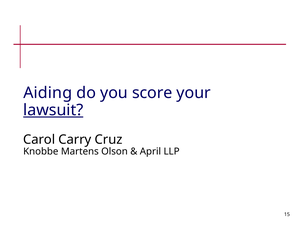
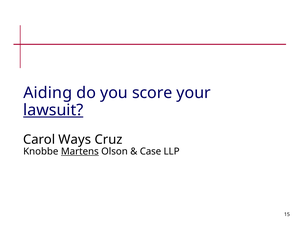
Carry: Carry -> Ways (75, 140)
Martens underline: none -> present (80, 152)
April: April -> Case (150, 152)
